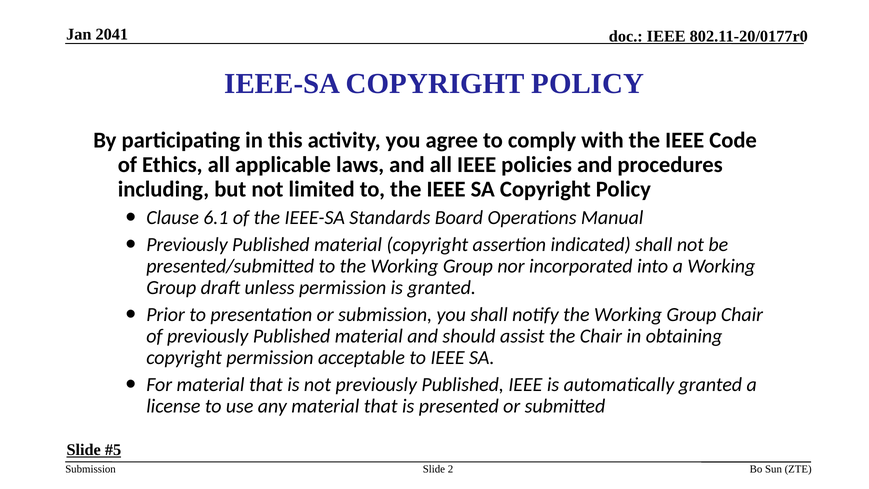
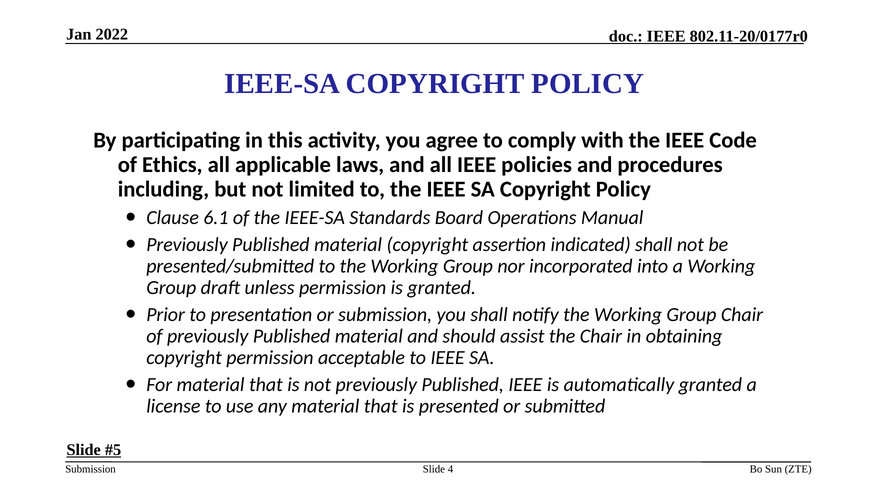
2041: 2041 -> 2022 (112, 35)
2: 2 -> 4 (450, 469)
